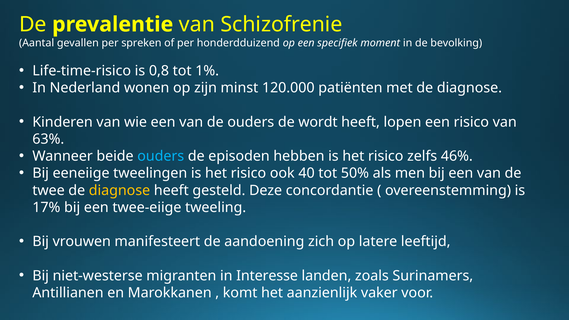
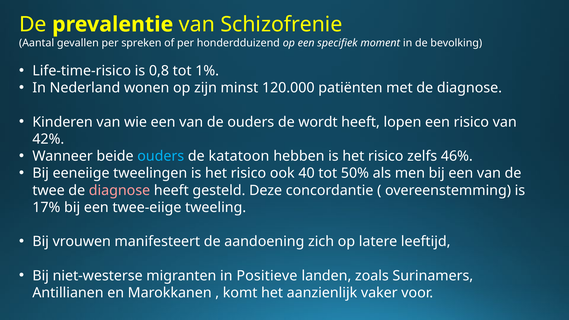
63%: 63% -> 42% (48, 139)
episoden: episoden -> katatoon (239, 156)
diagnose colour: yellow -> pink (120, 190)
Interesse: Interesse -> Positieve (267, 276)
